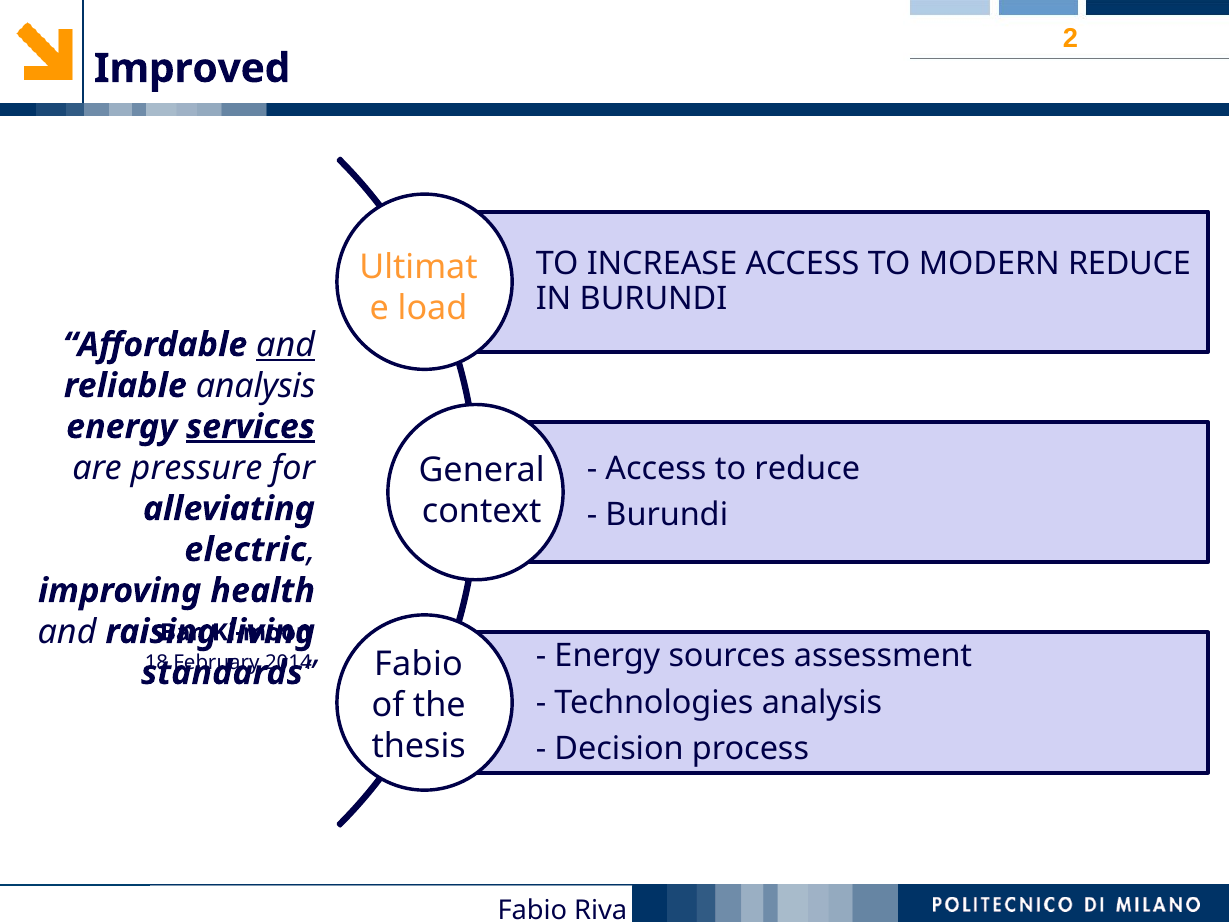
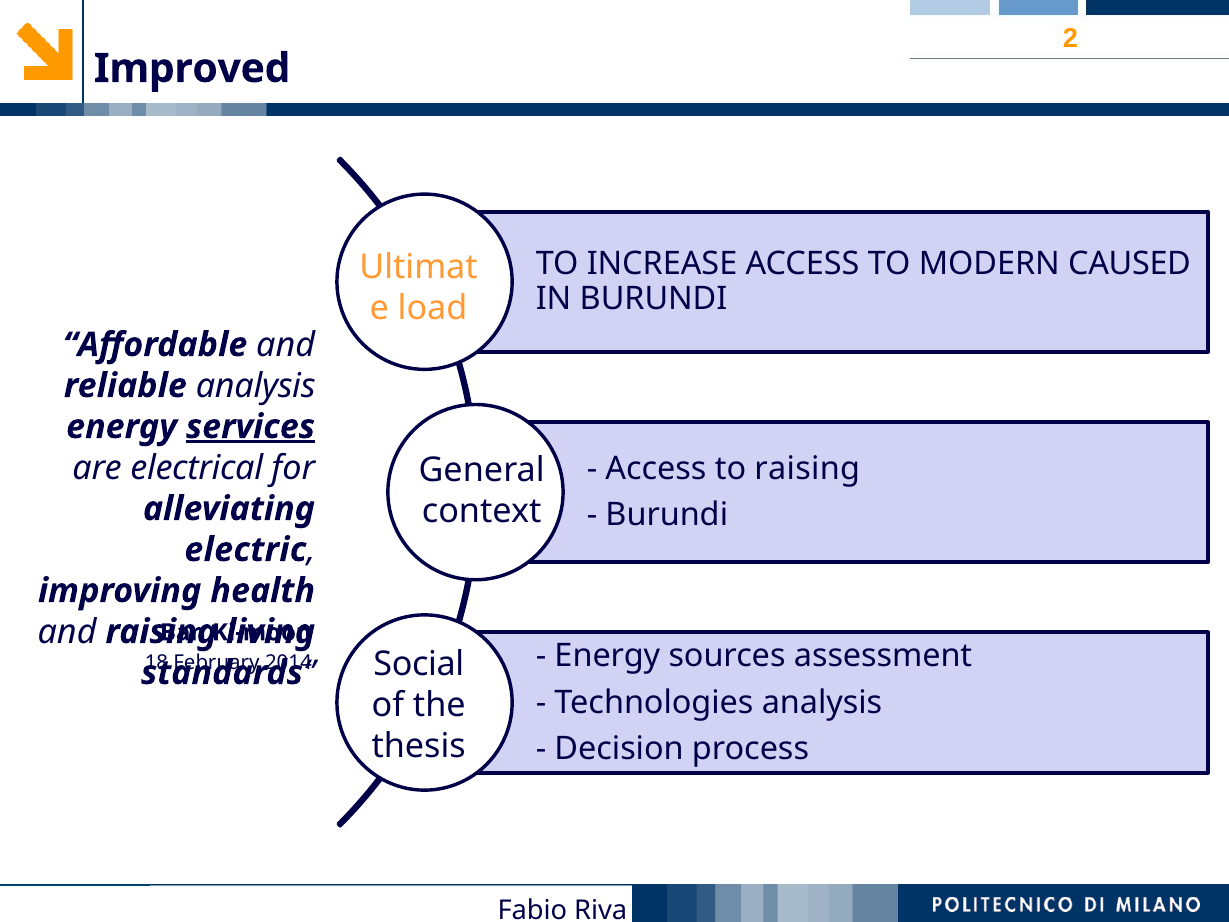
MODERN REDUCE: REDUCE -> CAUSED (1129, 264)
and underline: present -> none (286, 345)
pressure: pressure -> electrical (197, 468)
reduce: reduce -> raising (807, 469)
Fabio: Fabio -> Social (419, 664)
